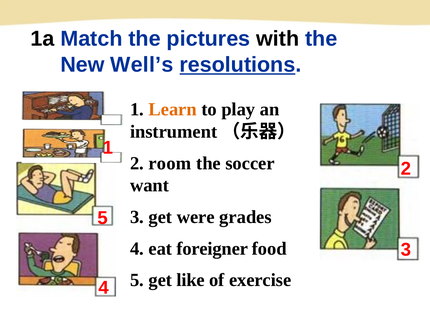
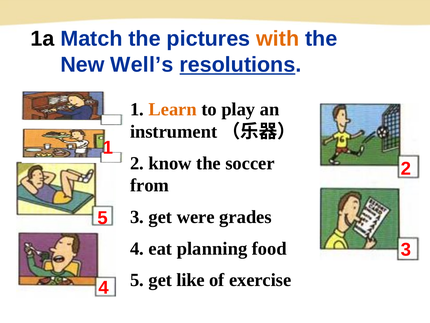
with colour: black -> orange (278, 39)
room: room -> know (170, 163)
want: want -> from (150, 185)
foreigner: foreigner -> planning (212, 248)
